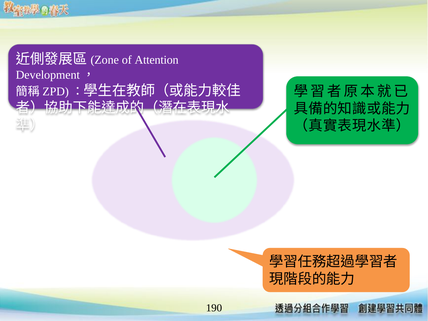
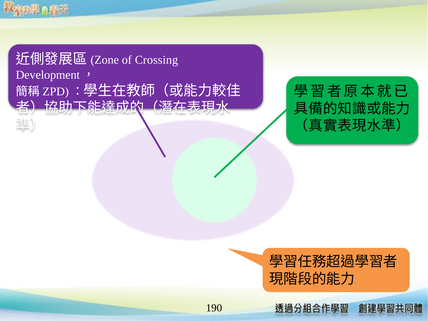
Attention: Attention -> Crossing (157, 60)
